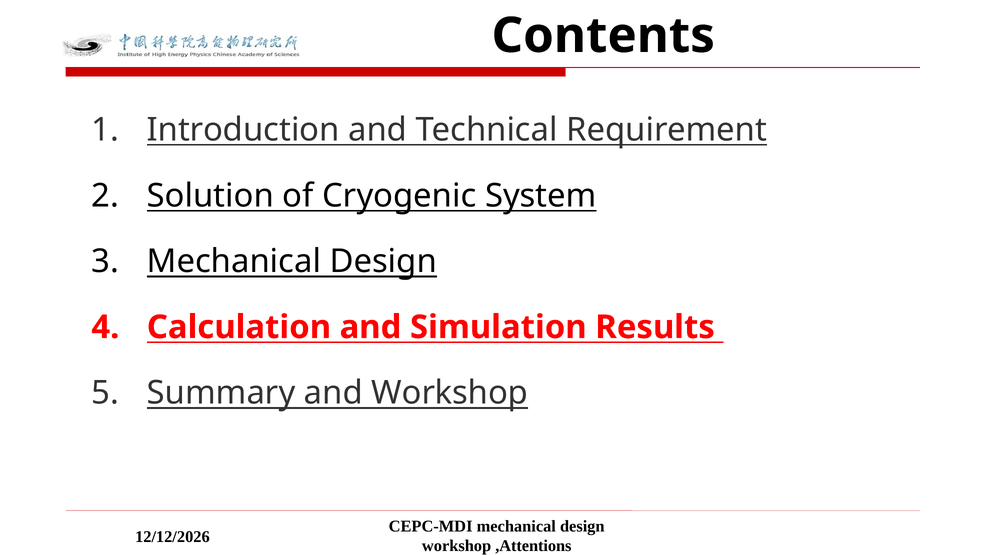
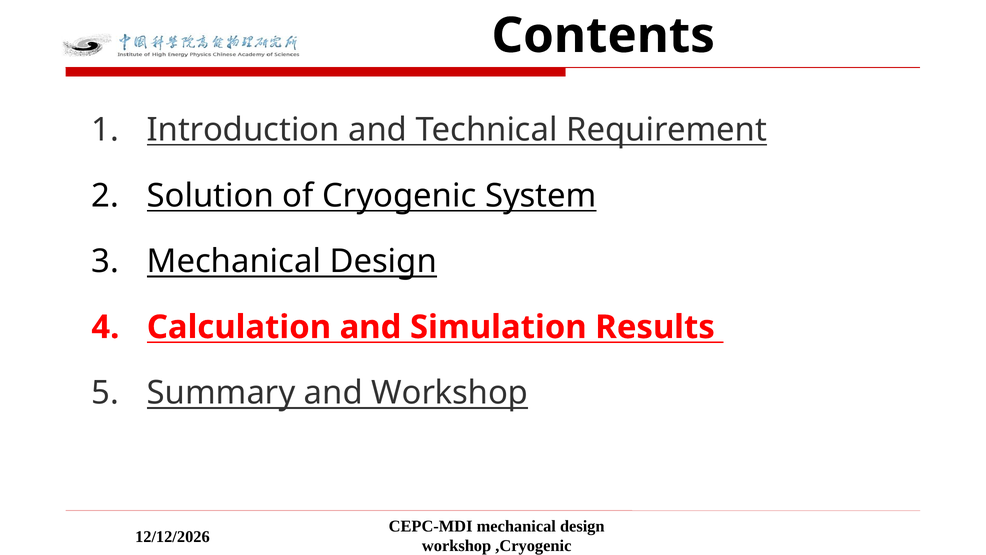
,Attentions: ,Attentions -> ,Cryogenic (533, 546)
